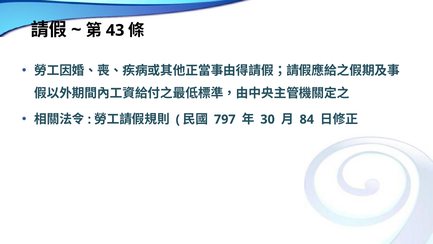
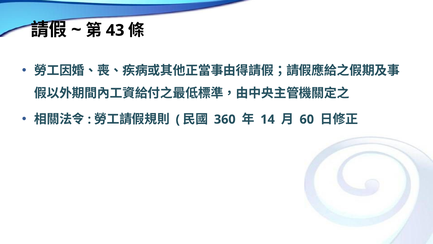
797: 797 -> 360 (225, 119)
30: 30 -> 14 (268, 119)
84: 84 -> 60 (307, 119)
